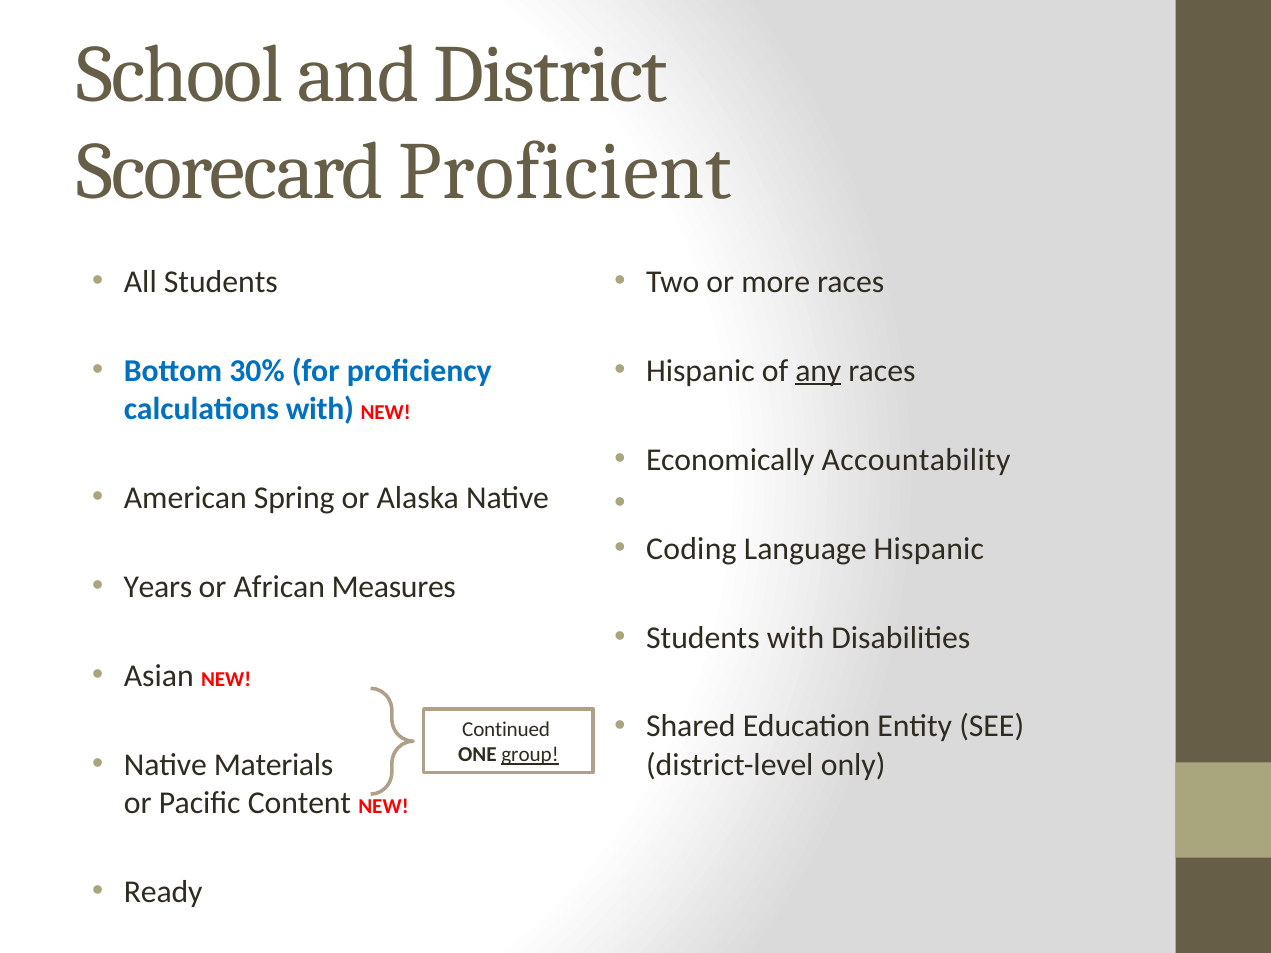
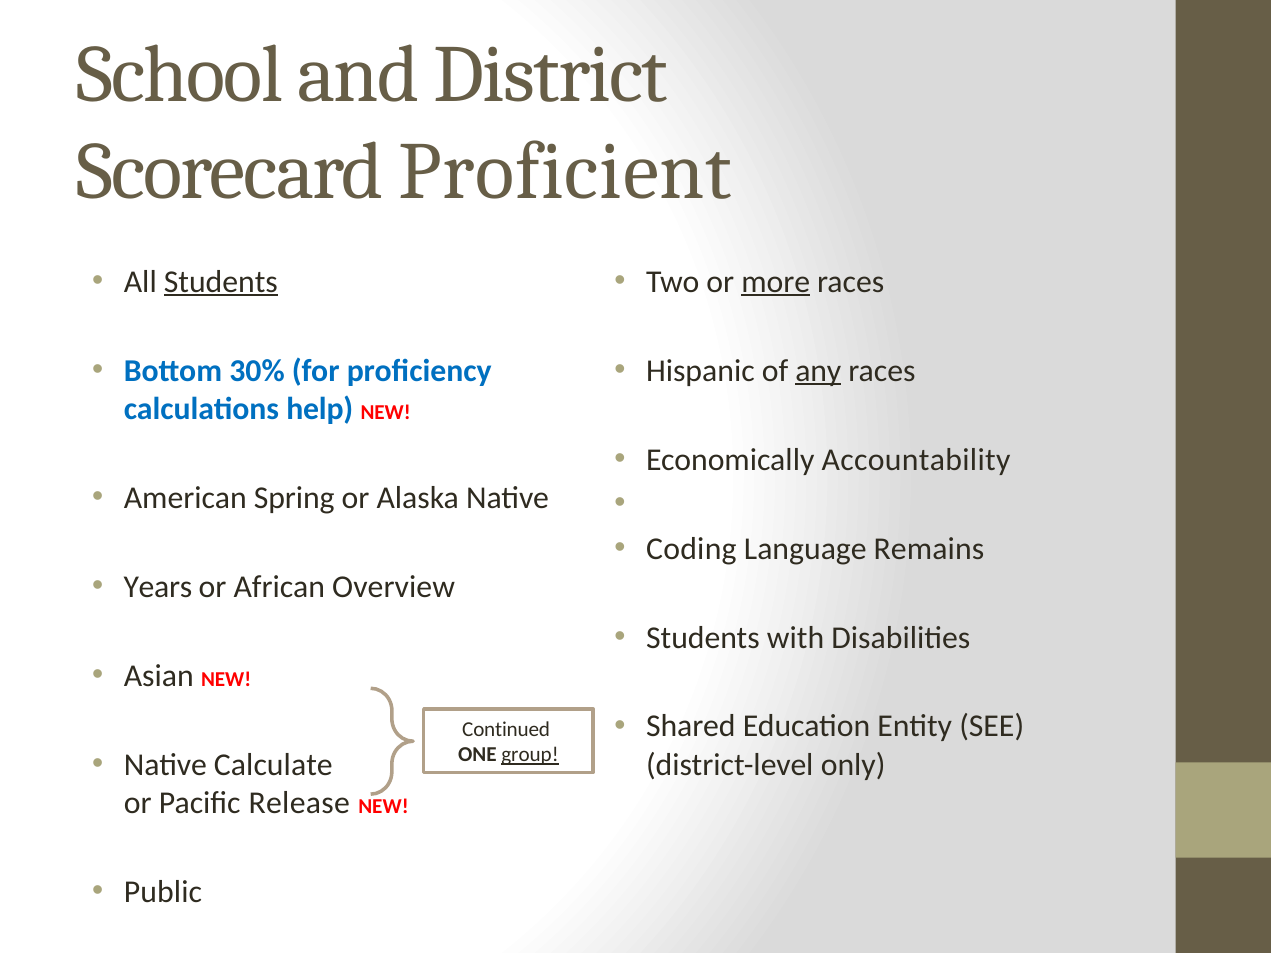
Students underline: none -> present (221, 282)
more underline: none -> present (776, 282)
calculations with: with -> help (320, 409)
Language Hispanic: Hispanic -> Remains (929, 549)
Measures: Measures -> Overview (394, 587)
Materials: Materials -> Calculate (273, 765)
Content: Content -> Release (299, 803)
Ready: Ready -> Public (163, 892)
